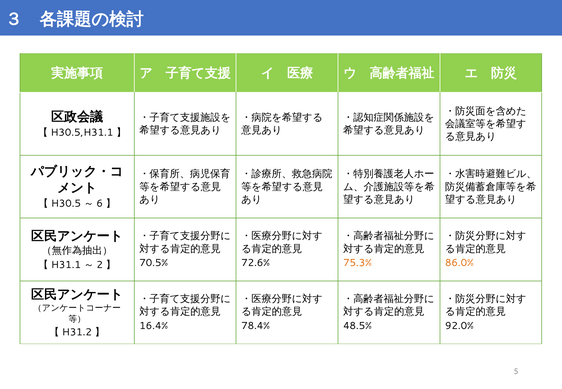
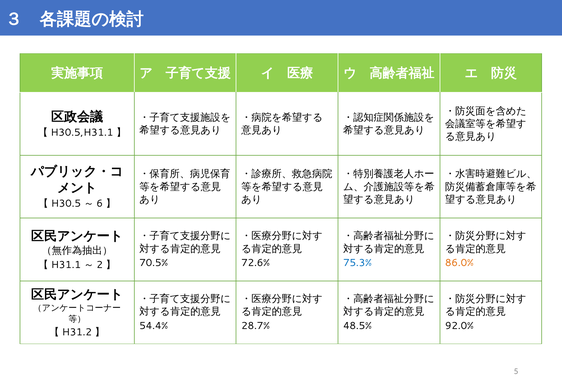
75.3% colour: orange -> blue (357, 263)
16.4%: 16.4% -> 54.4% (154, 326)
78.4%: 78.4% -> 28.7% (256, 326)
